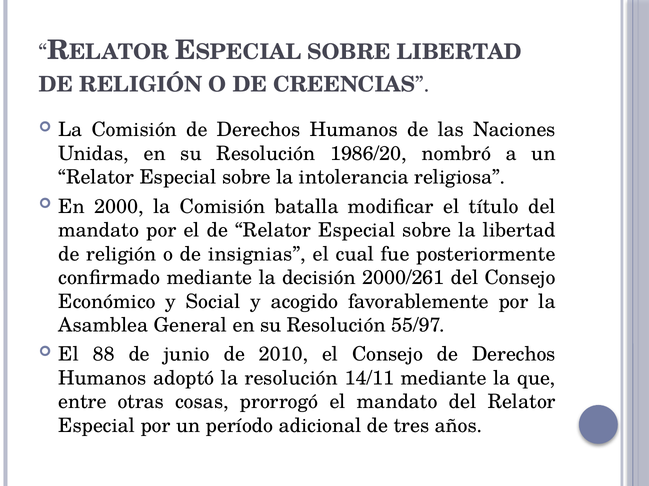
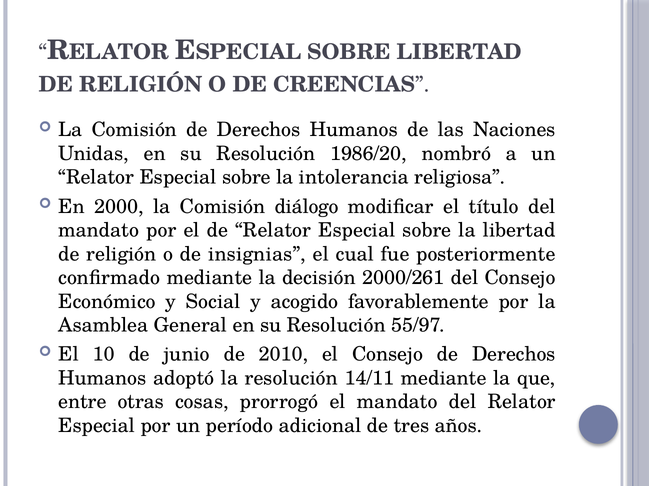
batalla: batalla -> diálogo (307, 207)
88: 88 -> 10 (104, 355)
